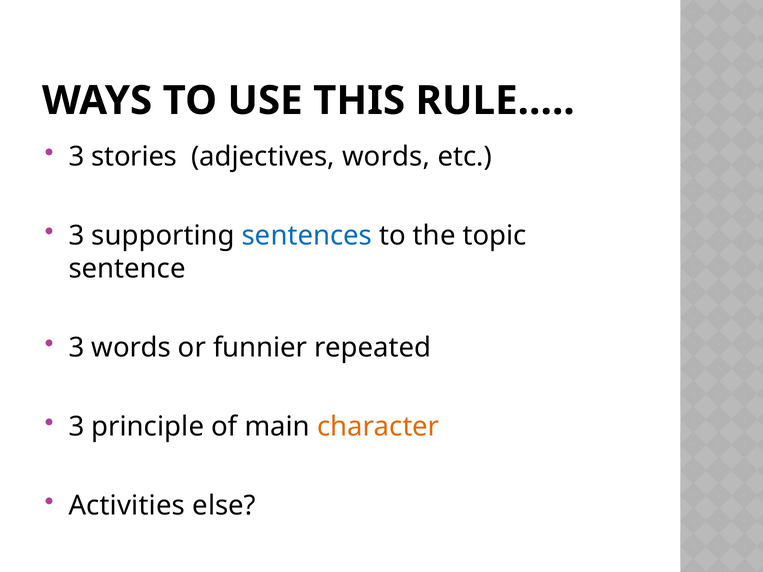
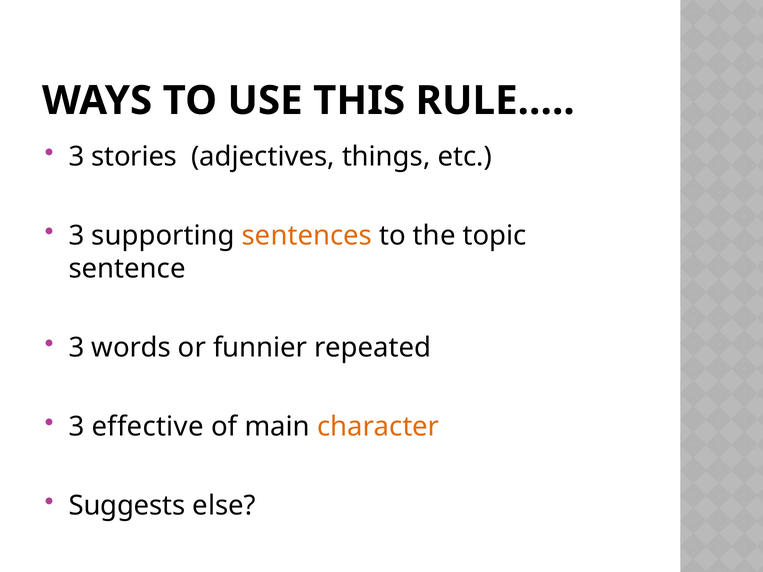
adjectives words: words -> things (386, 157)
sentences colour: blue -> orange (307, 236)
principle: principle -> effective (148, 427)
Activities: Activities -> Suggests (127, 506)
